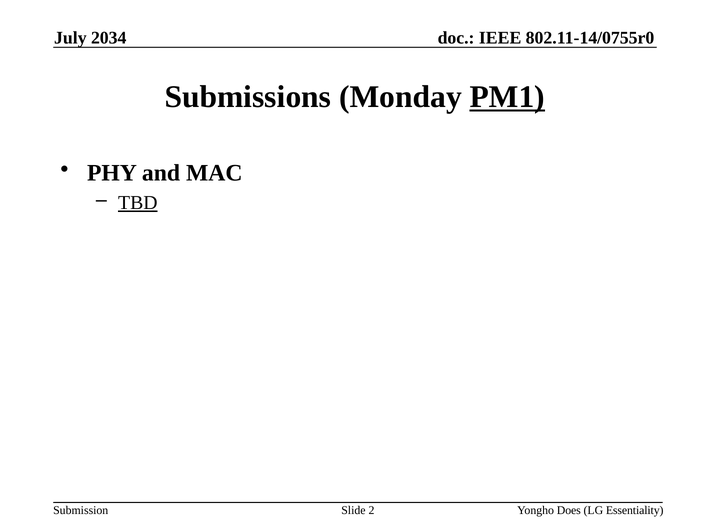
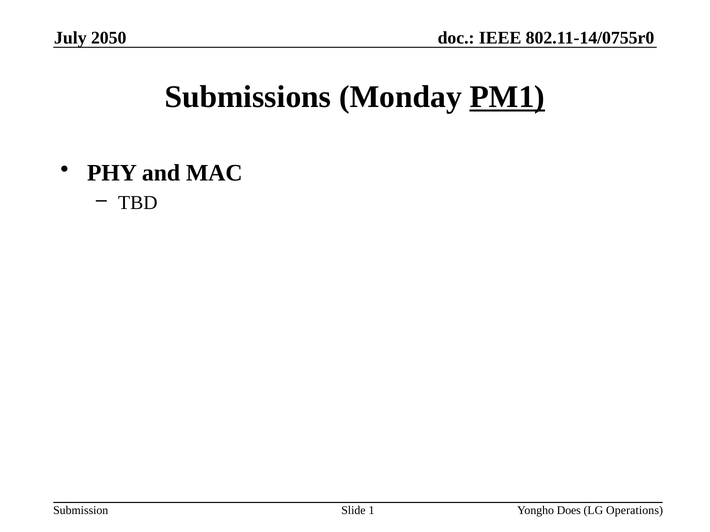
2034: 2034 -> 2050 (109, 38)
TBD underline: present -> none (138, 203)
2: 2 -> 1 (372, 511)
Essentiality: Essentiality -> Operations (635, 511)
